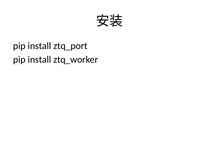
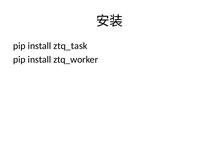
ztq_port: ztq_port -> ztq_task (70, 46)
